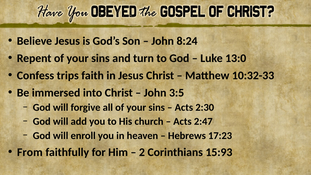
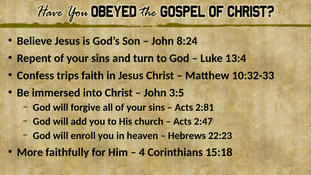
13:0: 13:0 -> 13:4 (236, 58)
2:30: 2:30 -> 2:81 (205, 107)
17:23: 17:23 -> 22:23 (220, 136)
From: From -> More (30, 152)
2: 2 -> 4 (142, 152)
15:93: 15:93 -> 15:18 (219, 152)
